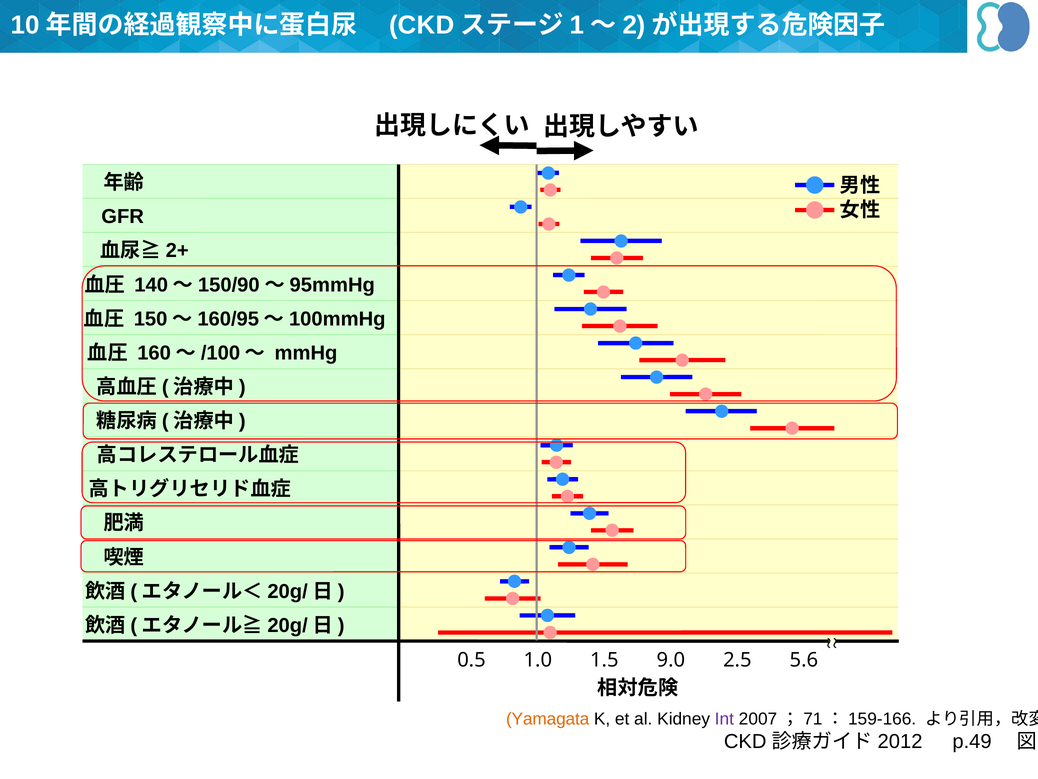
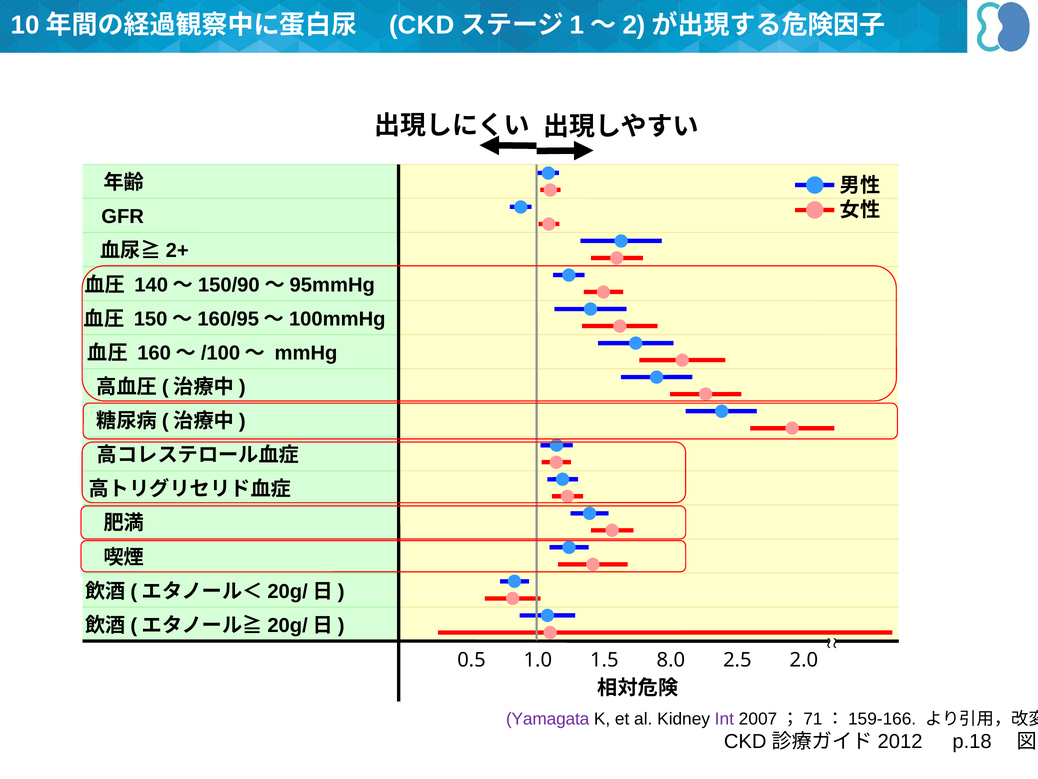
9.0: 9.0 -> 8.0 (671, 660)
5.6: 5.6 -> 2.0 (804, 660)
Yamagata colour: orange -> purple (548, 719)
p.49: p.49 -> p.18 (972, 741)
